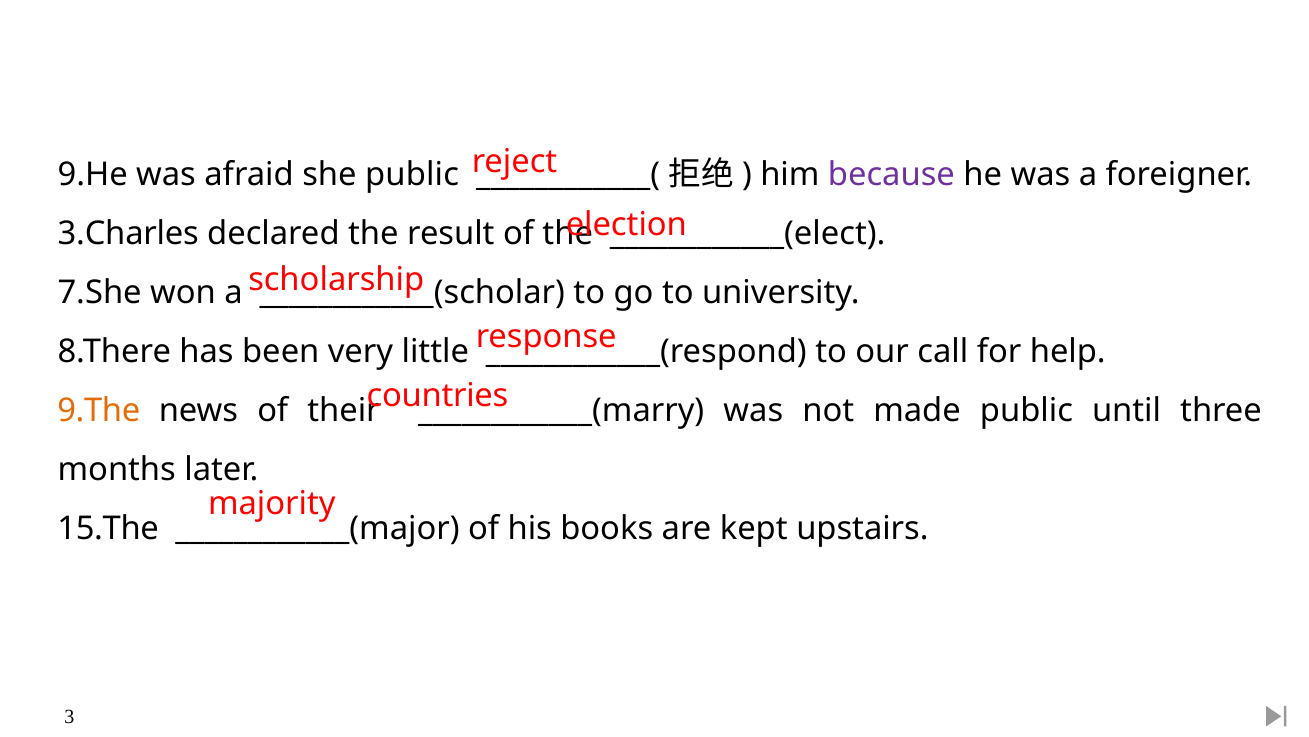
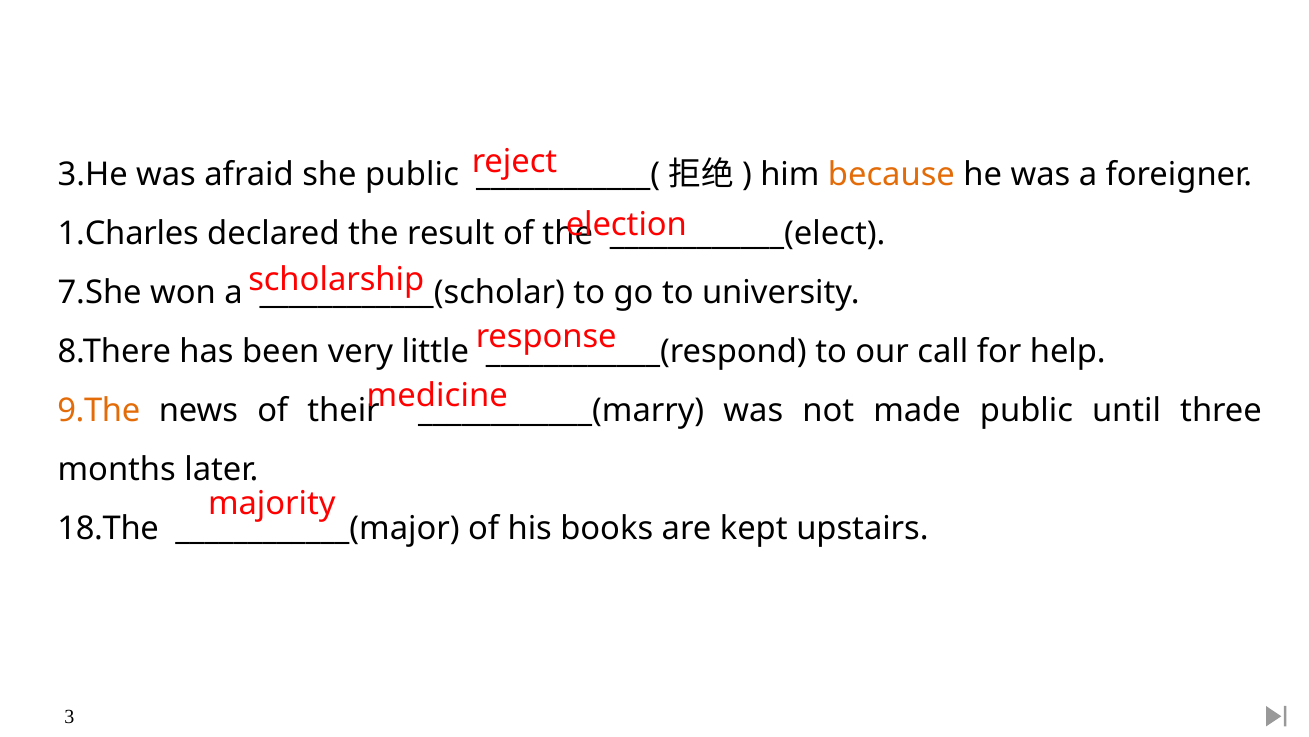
9.He: 9.He -> 3.He (93, 175)
because colour: purple -> orange (891, 175)
3.Charles: 3.Charles -> 1.Charles (128, 234)
countries: countries -> medicine (437, 395)
15.The: 15.The -> 18.The (108, 528)
